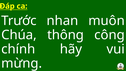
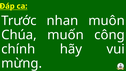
thông: thông -> muốn (65, 35)
